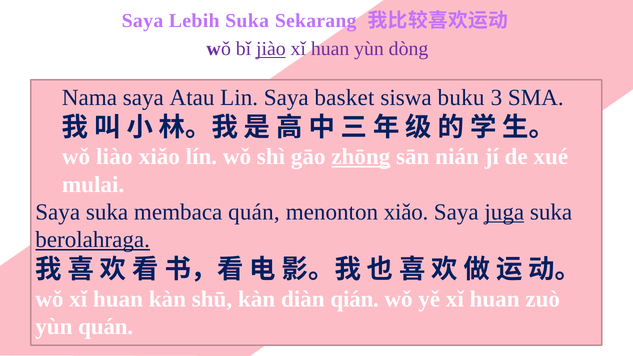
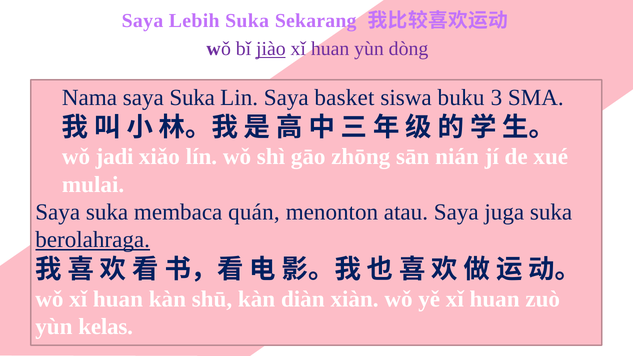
Nama saya Atau: Atau -> Suka (192, 97)
liào: liào -> jadi (115, 157)
zhōng underline: present -> none (361, 157)
menonton xiǎo: xiǎo -> atau (406, 212)
juga underline: present -> none (504, 212)
qián: qián -> xiàn (355, 299)
yùn quán: quán -> kelas (106, 327)
